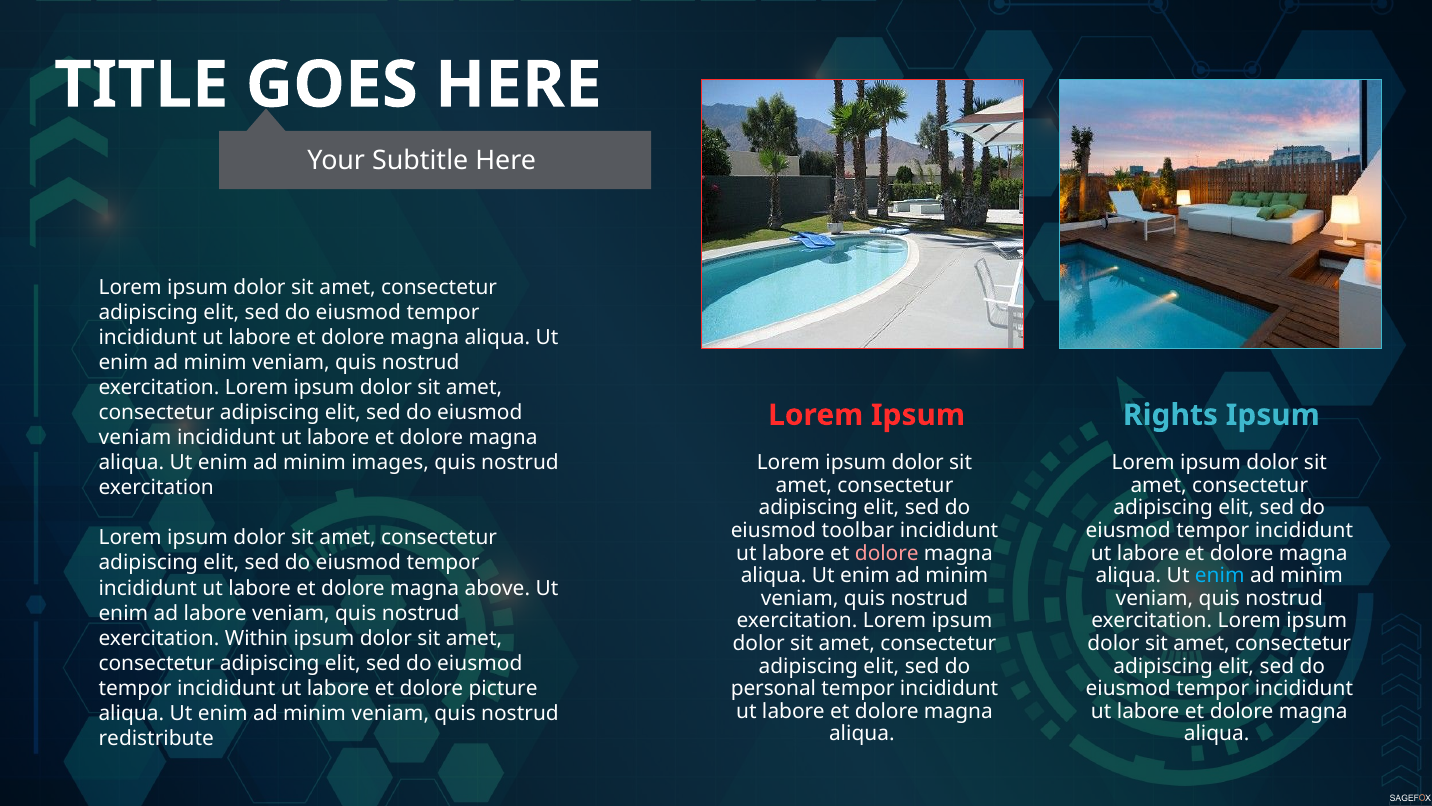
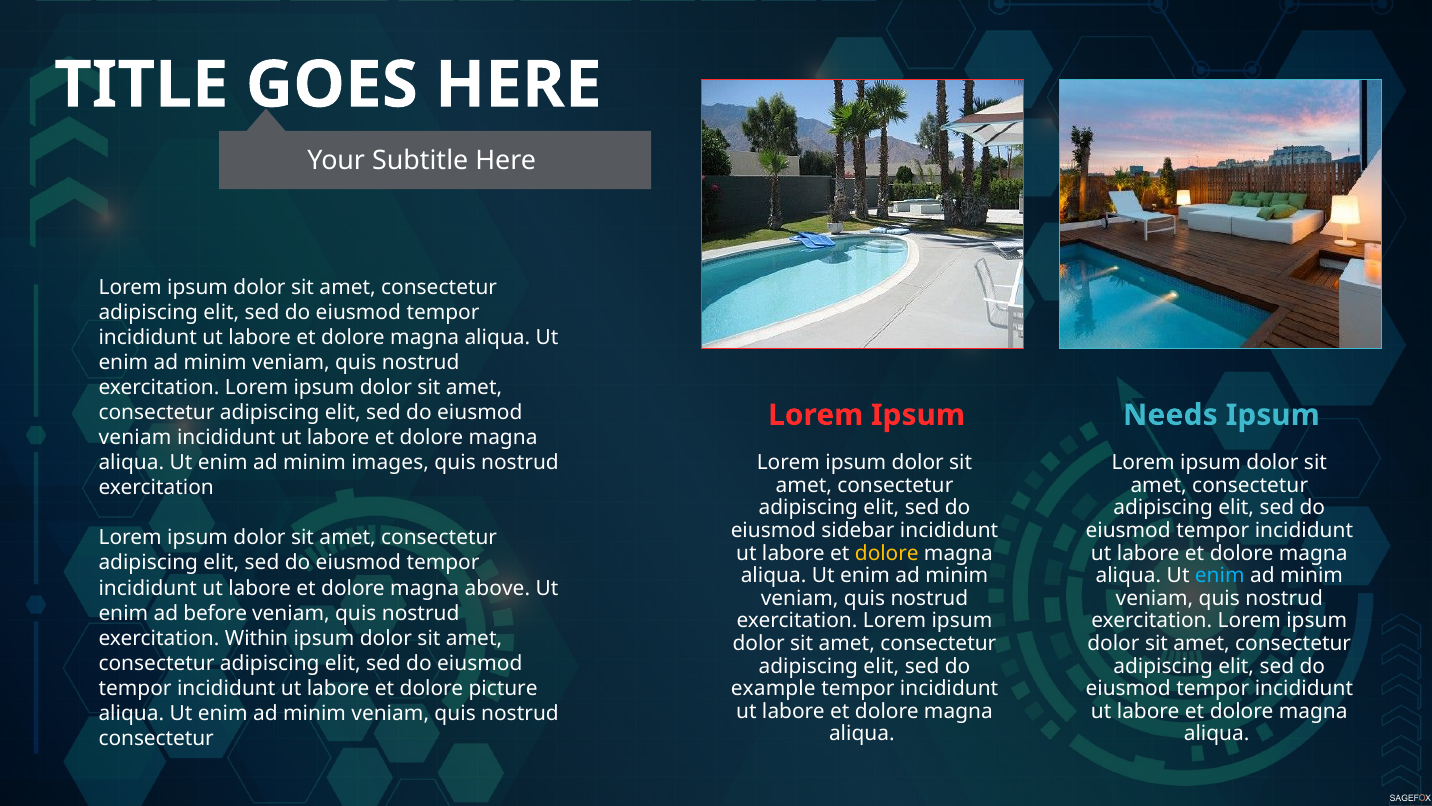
Rights: Rights -> Needs (1170, 415)
toolbar: toolbar -> sidebar (858, 530)
dolore colour: pink -> yellow (887, 553)
ad labore: labore -> before (215, 613)
personal: personal -> example (773, 688)
redistribute: redistribute -> consectetur (156, 738)
